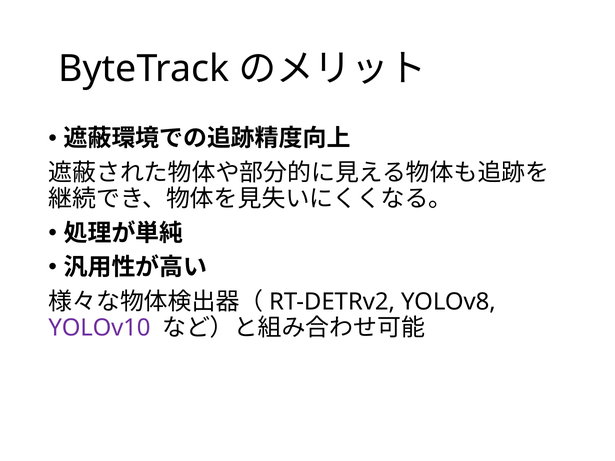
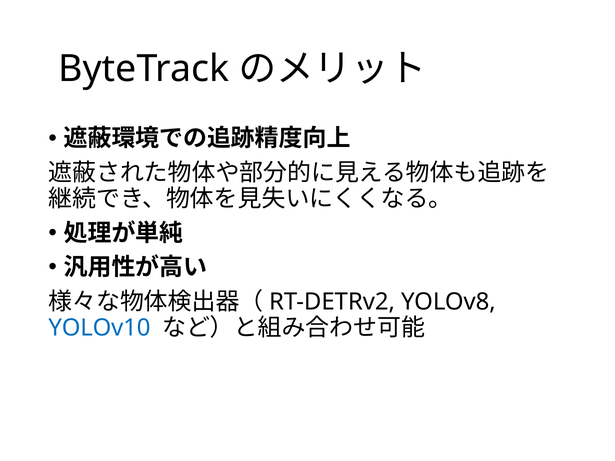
YOLOv10 colour: purple -> blue (99, 328)
